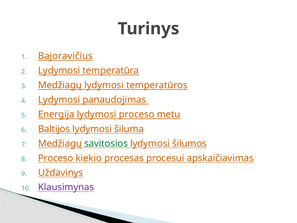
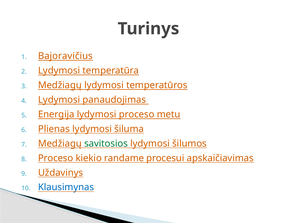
Baltijos: Baltijos -> Plienas (54, 129)
procesas: procesas -> randame (124, 158)
Klausimynas colour: purple -> blue (66, 187)
